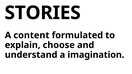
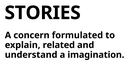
content: content -> concern (31, 35)
choose: choose -> related (59, 45)
